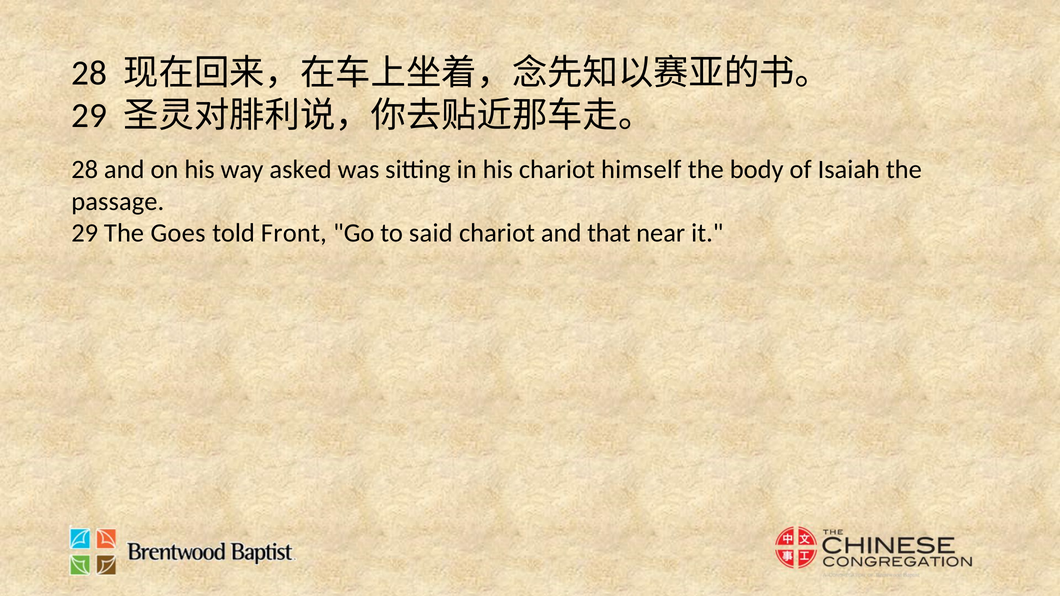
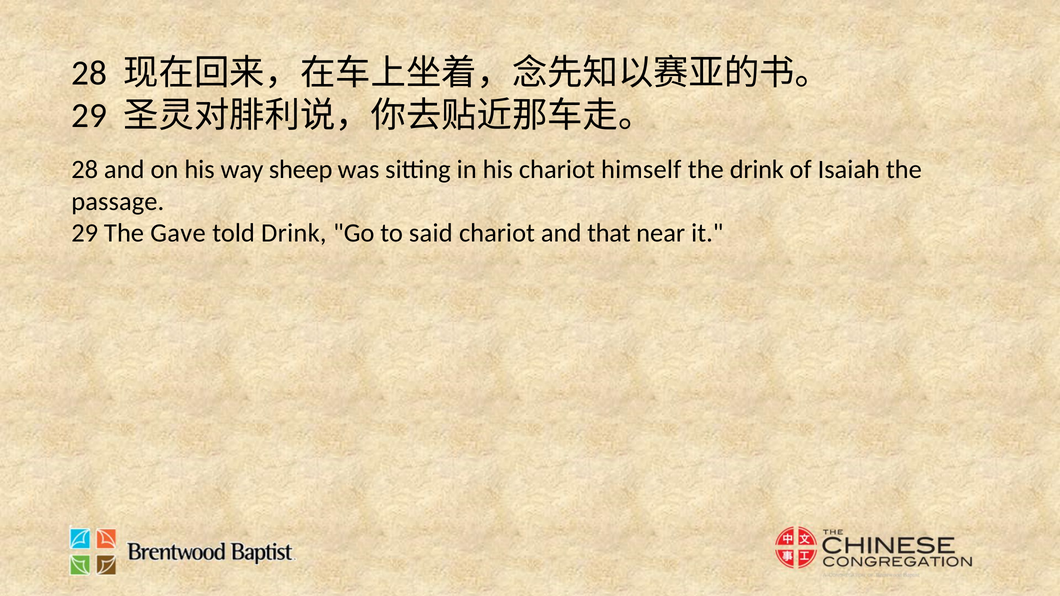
asked: asked -> sheep (301, 170)
the body: body -> drink (757, 170)
Goes: Goes -> Gave (178, 233)
told Front: Front -> Drink (294, 233)
